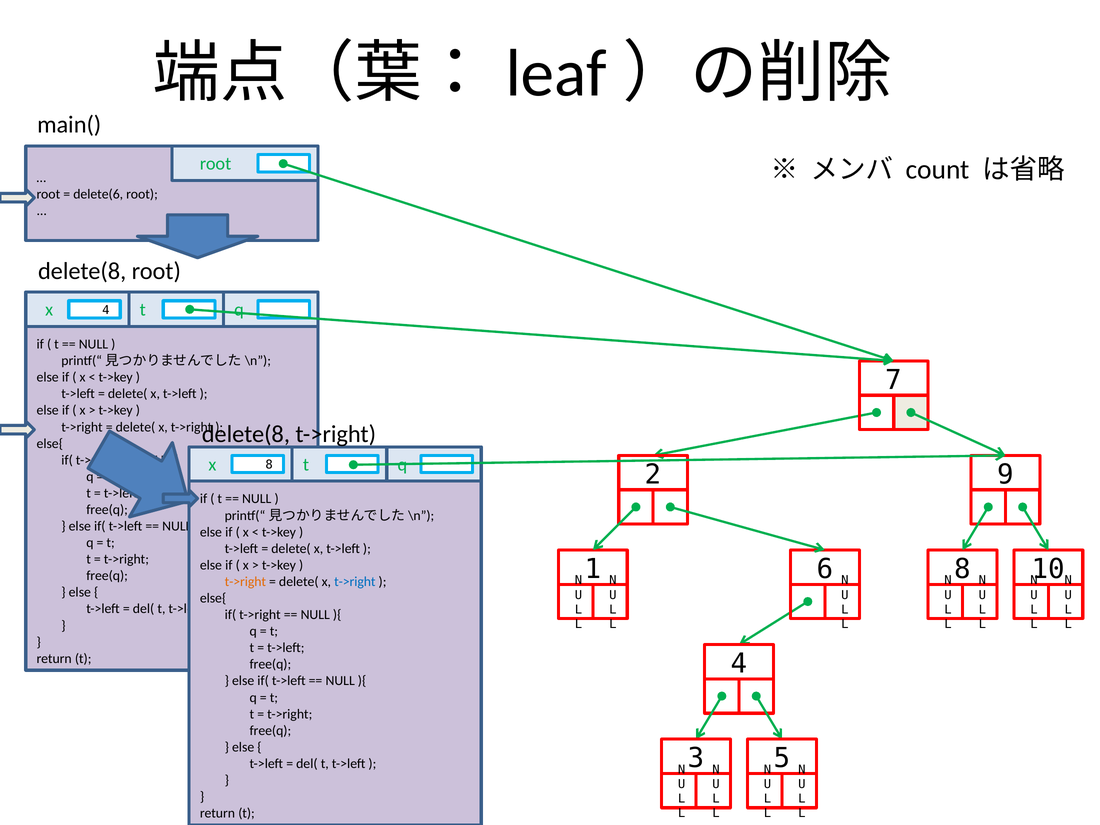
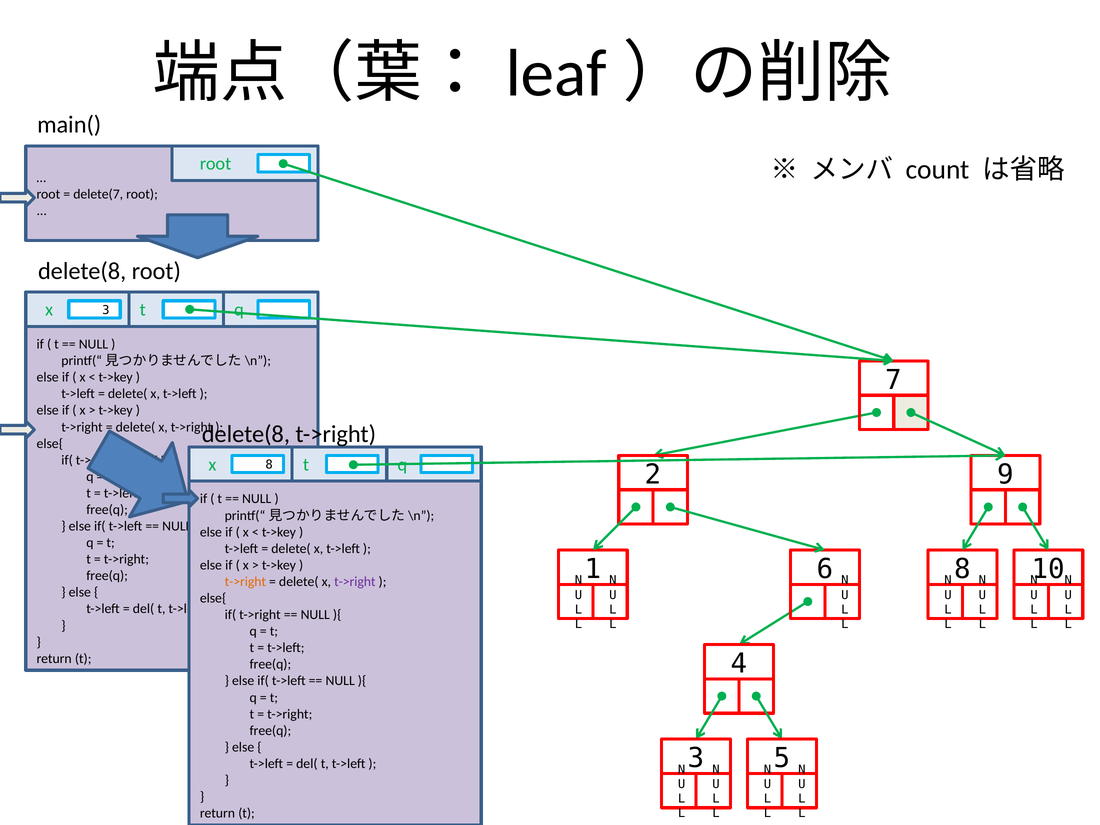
delete(6: delete(6 -> delete(7 (98, 194)
x 4: 4 -> 3 (106, 310)
t->right colour: blue -> purple (355, 582)
